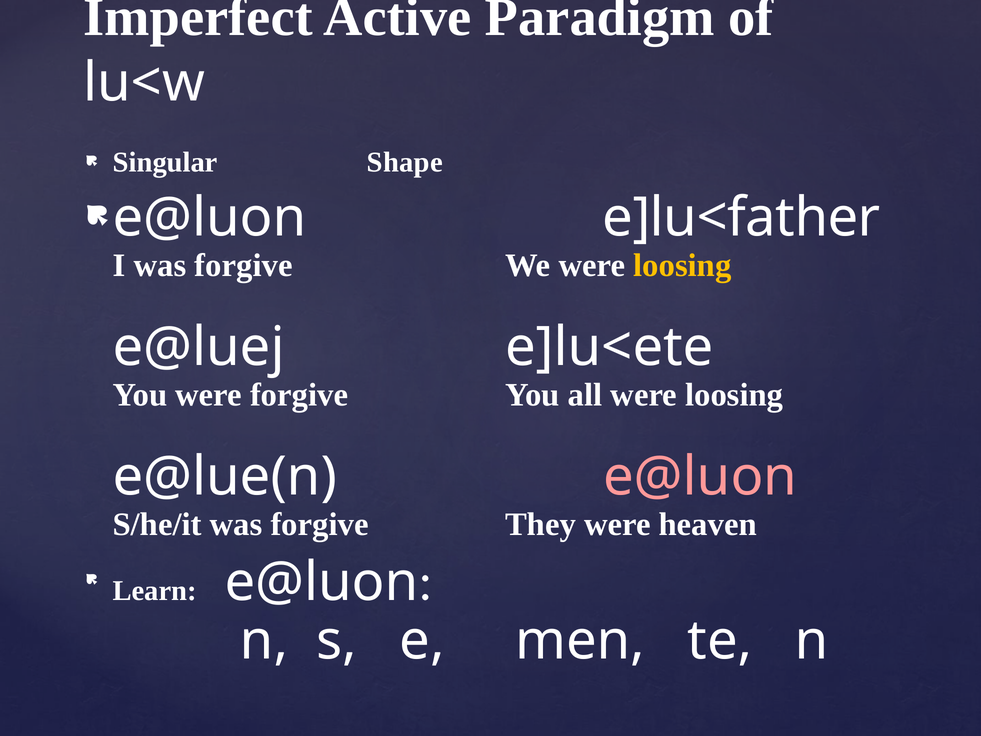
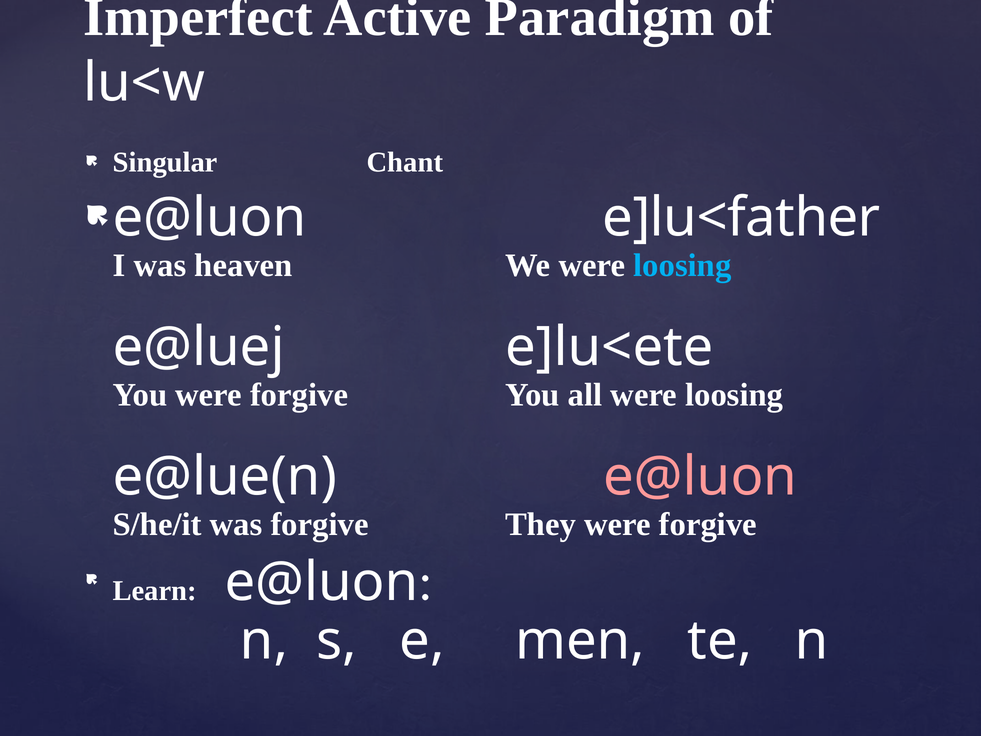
Shape: Shape -> Chant (405, 162)
I was forgive: forgive -> heaven (244, 265)
loosing colour: yellow -> light blue (682, 265)
They were heaven: heaven -> forgive (708, 524)
